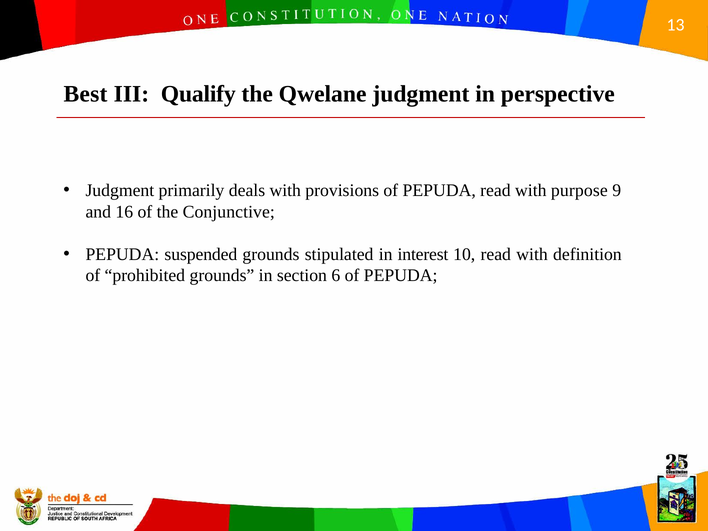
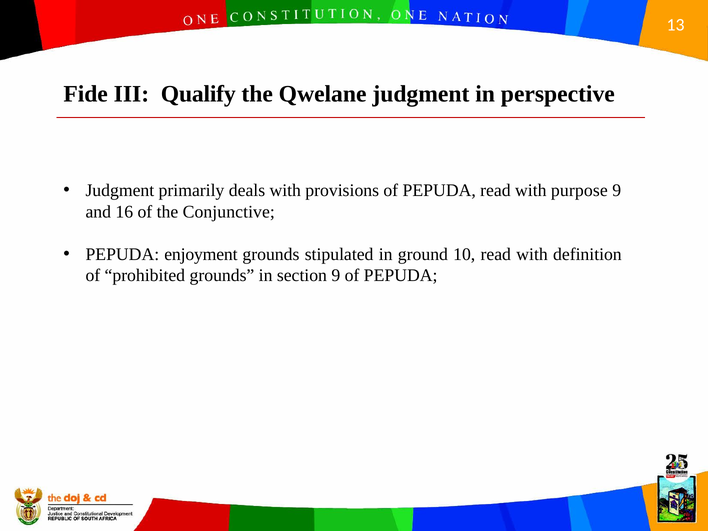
Best: Best -> Fide (86, 94)
suspended: suspended -> enjoyment (201, 254)
interest: interest -> ground (423, 254)
section 6: 6 -> 9 (336, 276)
